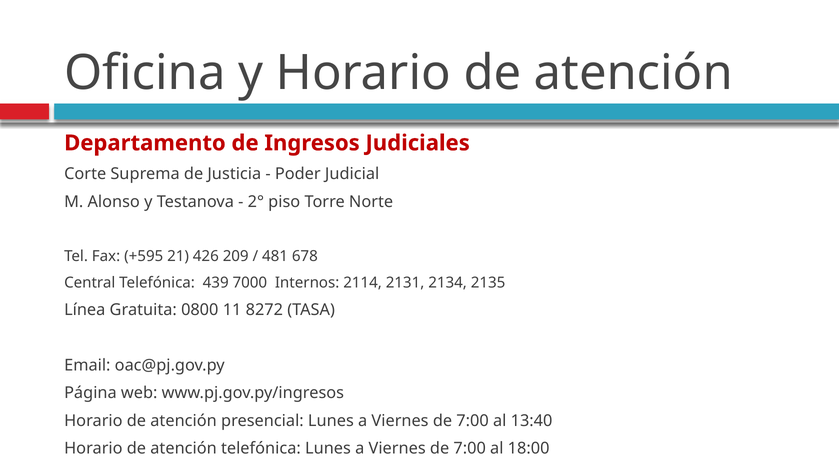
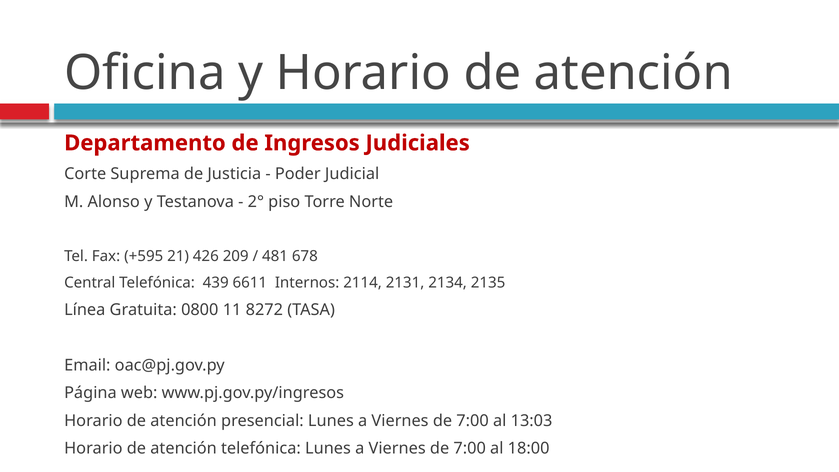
7000: 7000 -> 6611 (250, 283)
13:40: 13:40 -> 13:03 (532, 421)
